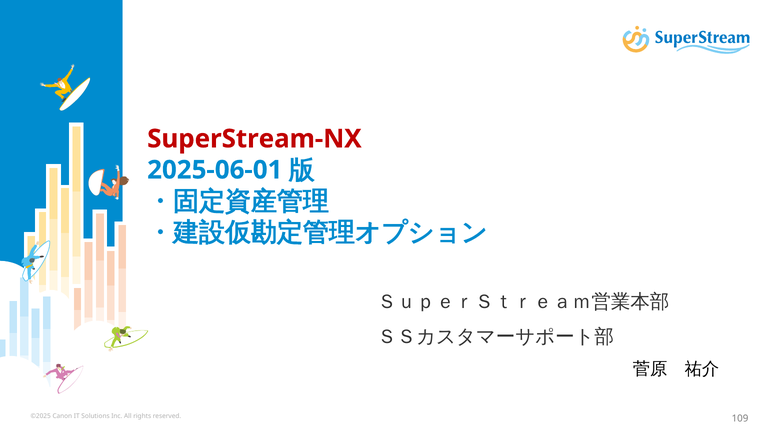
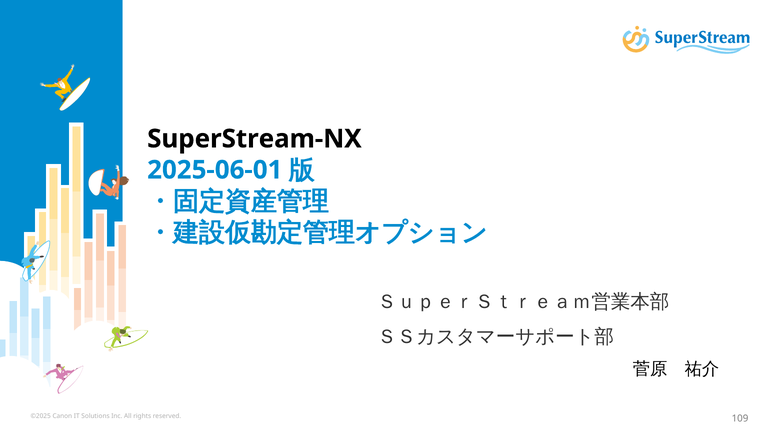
SuperStream-NX colour: red -> black (254, 139)
